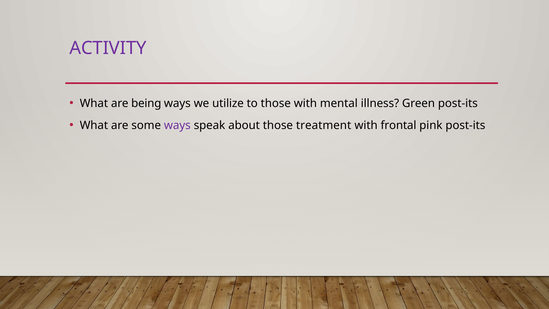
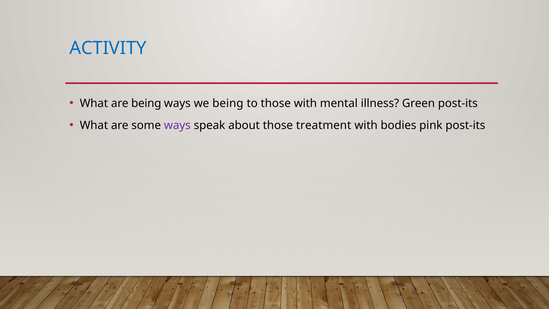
ACTIVITY colour: purple -> blue (108, 48)
we utilize: utilize -> being (228, 103)
frontal: frontal -> bodies (398, 125)
